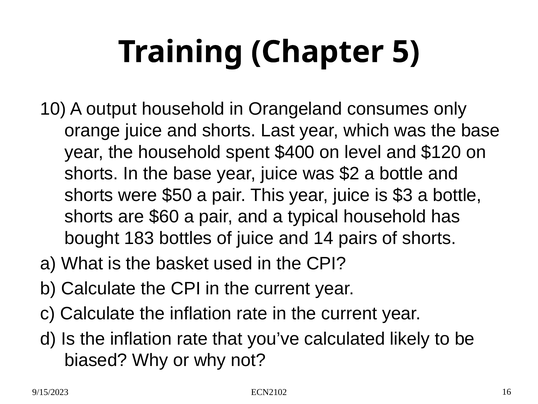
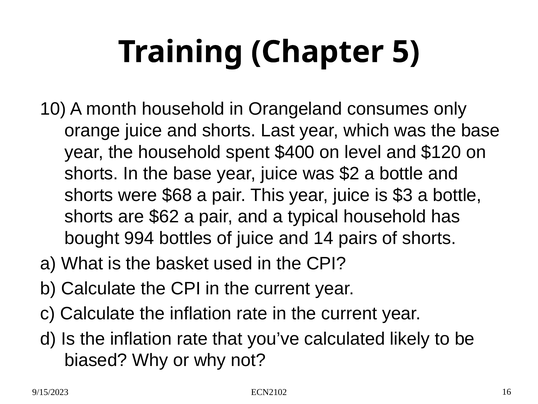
output: output -> month (111, 109)
$50: $50 -> $68 (177, 195)
$60: $60 -> $62 (164, 216)
183: 183 -> 994 (139, 238)
